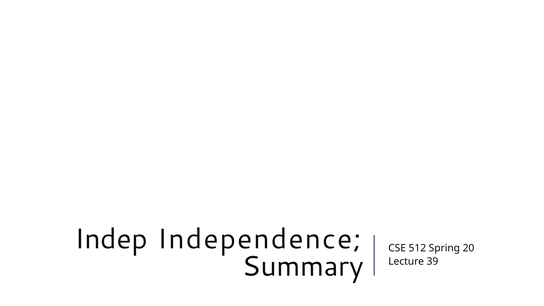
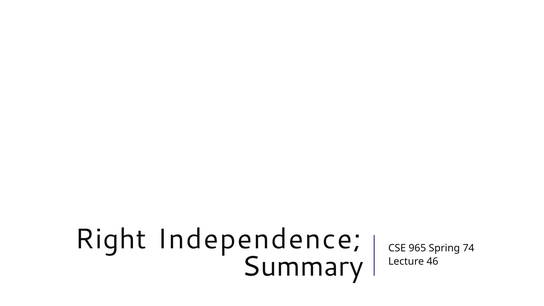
Indep: Indep -> Right (111, 239)
512: 512 -> 965 (417, 248)
20: 20 -> 74 (468, 248)
39: 39 -> 46 (432, 261)
